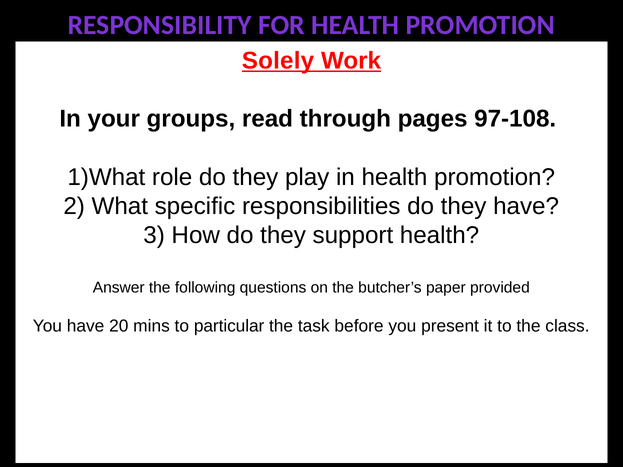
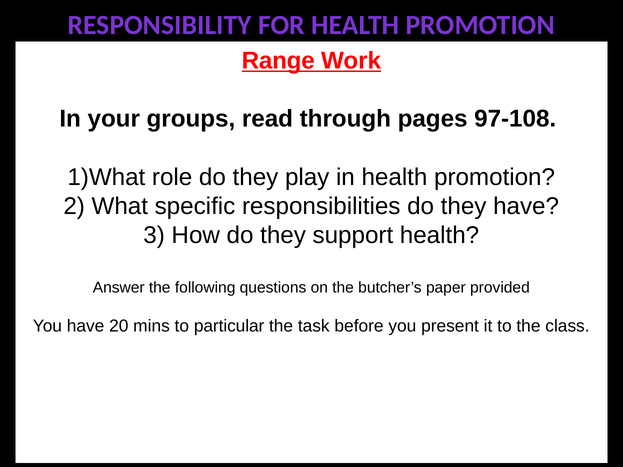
Solely: Solely -> Range (278, 61)
